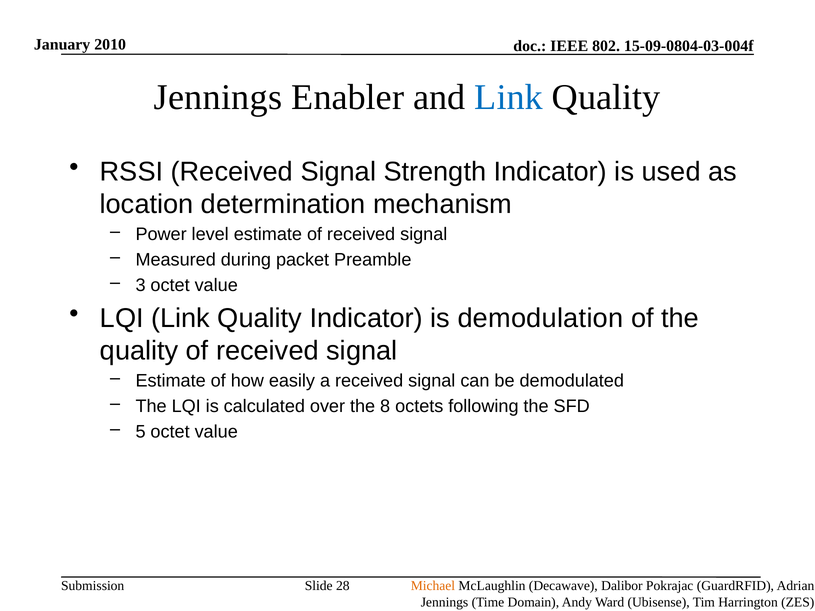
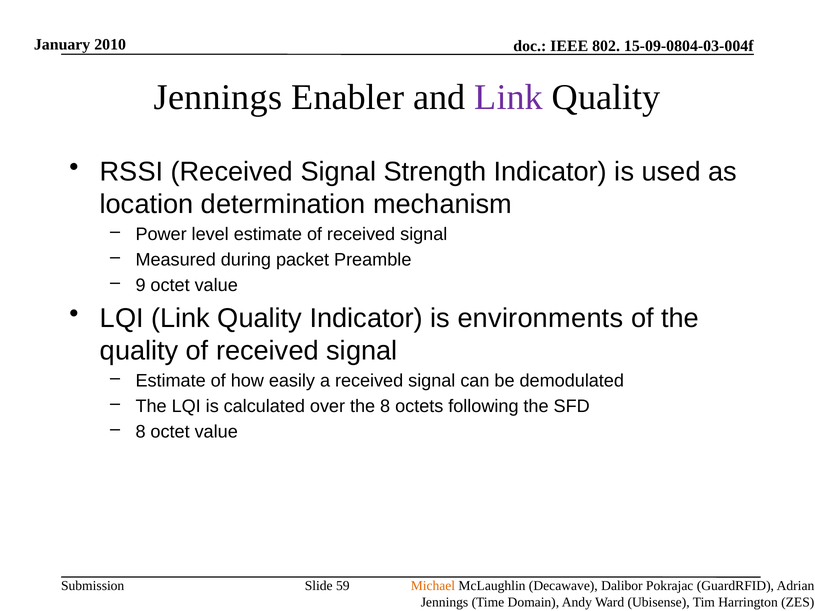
Link colour: blue -> purple (509, 98)
3: 3 -> 9 (141, 285)
demodulation: demodulation -> environments (540, 318)
5: 5 -> 8 (141, 432)
28: 28 -> 59 (343, 586)
